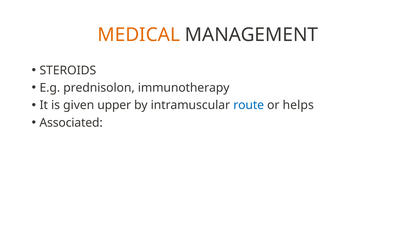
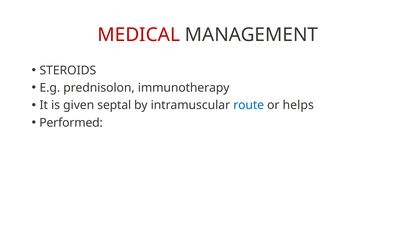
MEDICAL colour: orange -> red (139, 35)
upper: upper -> septal (114, 105)
Associated: Associated -> Performed (71, 123)
